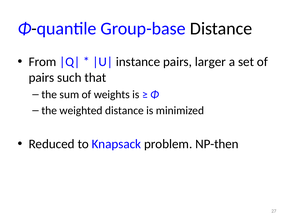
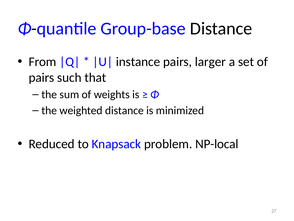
NP-then: NP-then -> NP-local (217, 144)
